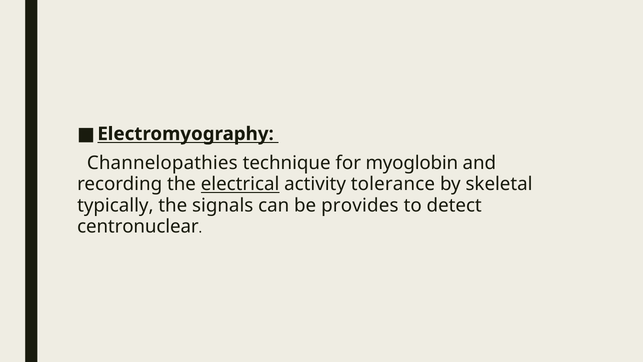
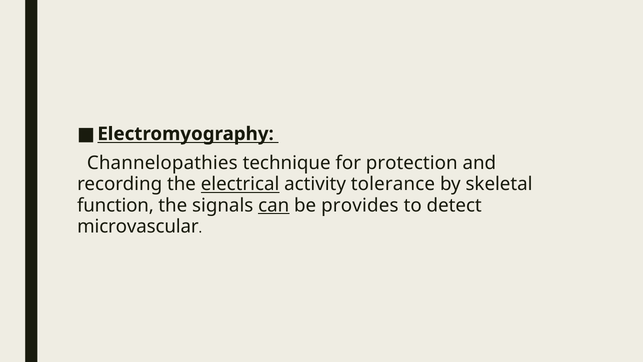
myoglobin: myoglobin -> protection (412, 163)
typically: typically -> function (115, 205)
can underline: none -> present (274, 205)
centronuclear: centronuclear -> microvascular (138, 226)
